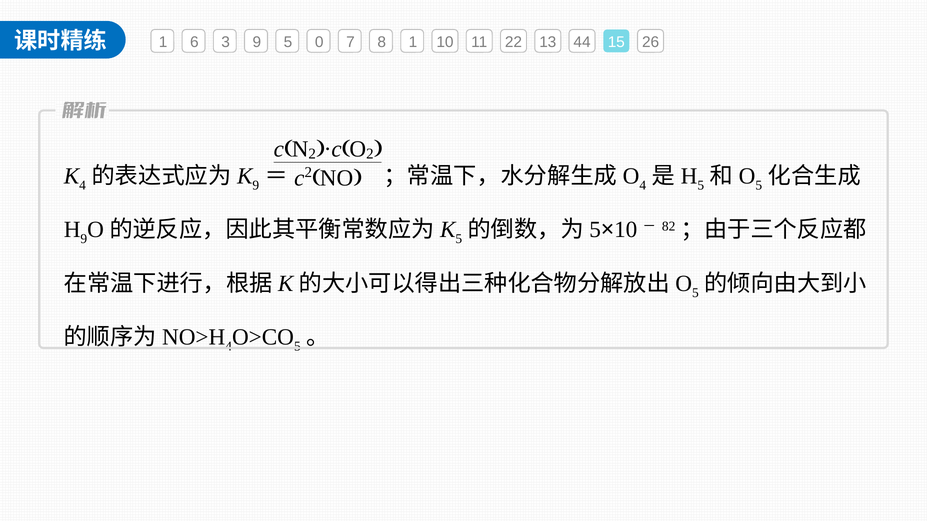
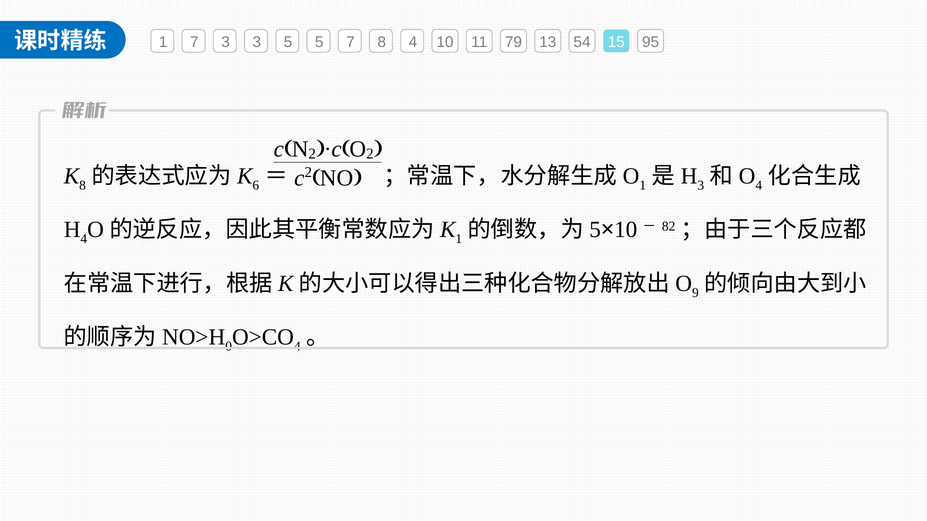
1 6: 6 -> 7 (194, 42)
3 9: 9 -> 3 (257, 42)
5 0: 0 -> 5 (319, 42)
8 1: 1 -> 4 (413, 42)
22: 22 -> 79 (514, 42)
44: 44 -> 54 (582, 42)
26: 26 -> 95 (651, 42)
4: 4 -> 8 (83, 185)
9: 9 -> 6 (256, 185)
4: 4 -> 1 (643, 185)
5: 5 -> 3 (701, 185)
5: 5 -> 4 (759, 185)
9: 9 -> 4 (84, 239)
5: 5 -> 1 (459, 239)
5: 5 -> 9 (695, 293)
4: 4 -> 0 (229, 347)
5: 5 -> 4 (297, 347)
